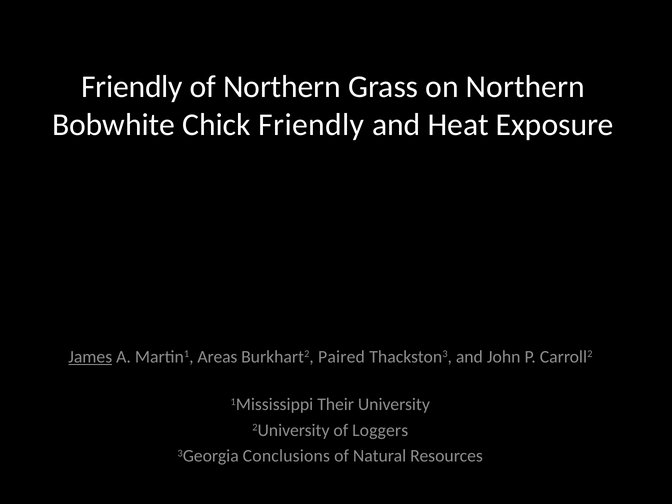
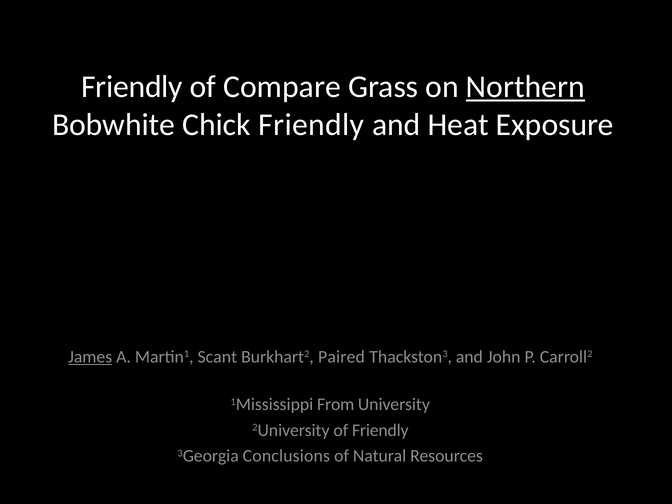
of Northern: Northern -> Compare (282, 87)
Northern underline: none -> present (525, 87)
Areas: Areas -> Scant (217, 357)
Their: Their -> From (336, 405)
of Loggers: Loggers -> Friendly (380, 430)
